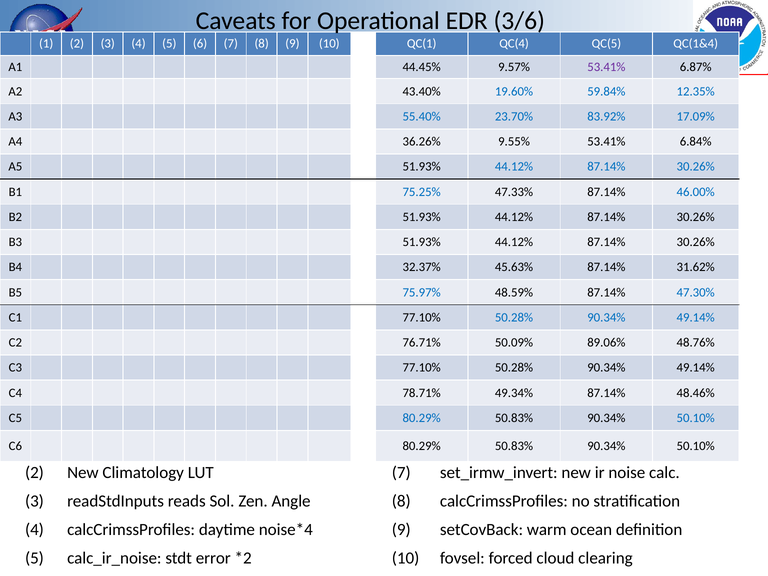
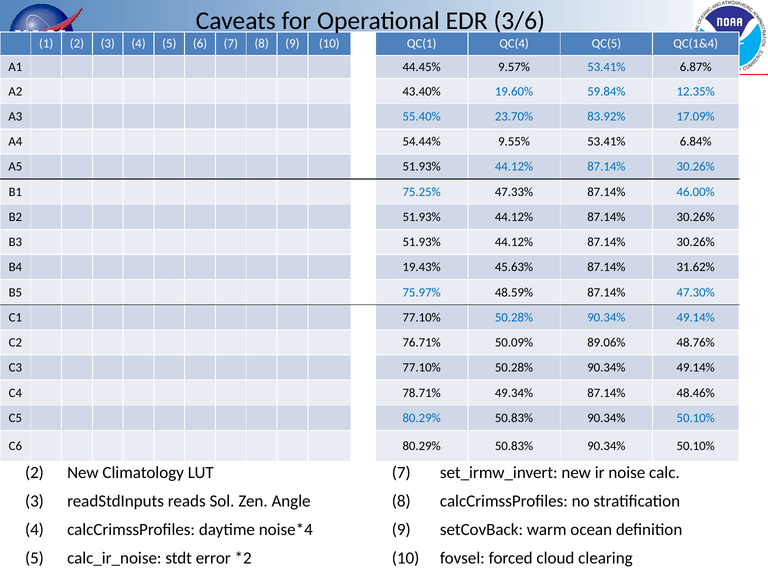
53.41% colour: purple -> blue (606, 67)
36.26%: 36.26% -> 54.44% (422, 142)
32.37%: 32.37% -> 19.43% (422, 267)
